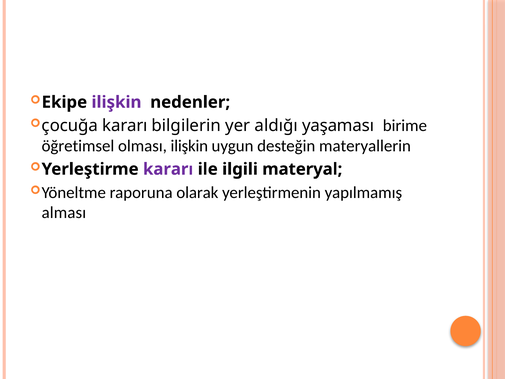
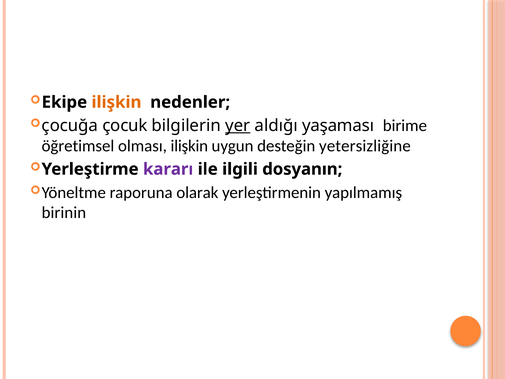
ilişkin colour: purple -> orange (116, 102)
çocuğa kararı: kararı -> çocuk (125, 126)
yer underline: none -> present (238, 126)
materyallerin: materyallerin -> yetersizliğine (365, 146)
materyal: materyal -> dosyanın (302, 169)
alması: alması -> birinin (64, 213)
